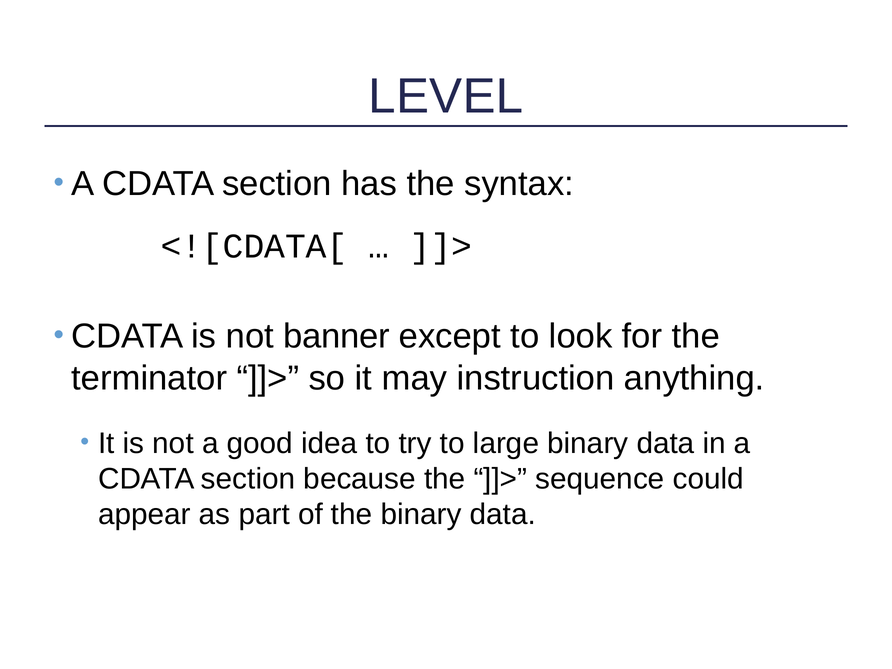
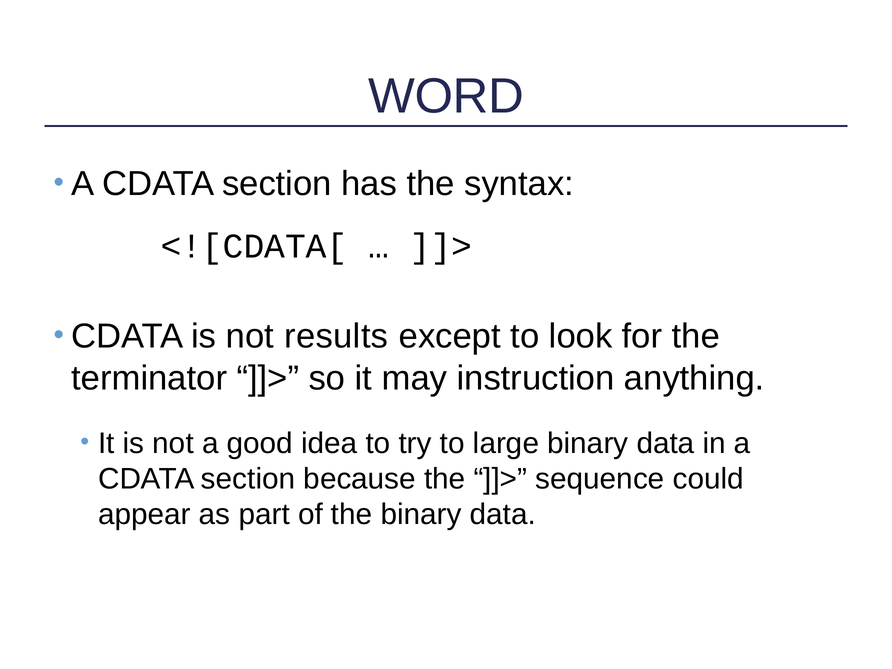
LEVEL: LEVEL -> WORD (446, 96)
banner: banner -> results (336, 337)
